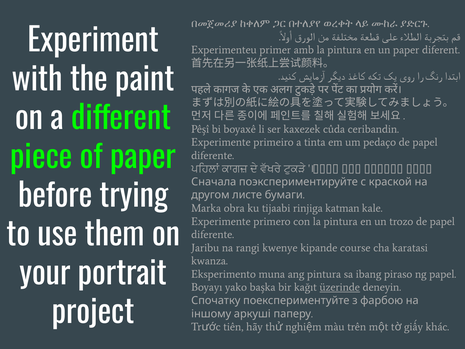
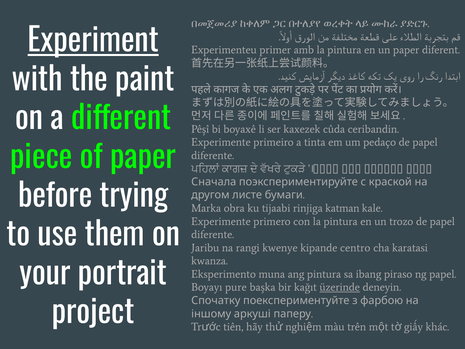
Experiment underline: none -> present (93, 41)
course: course -> centro (355, 248)
yako: yako -> pure (236, 287)
